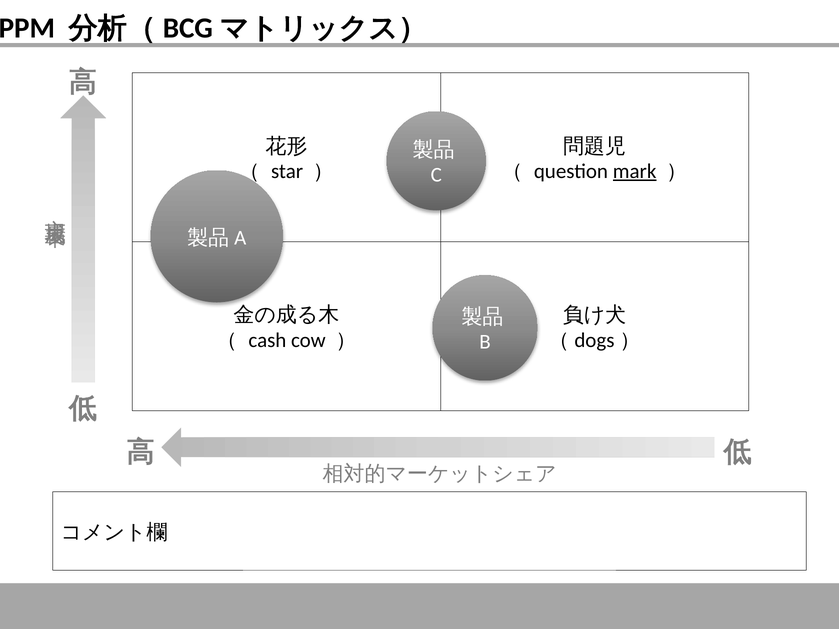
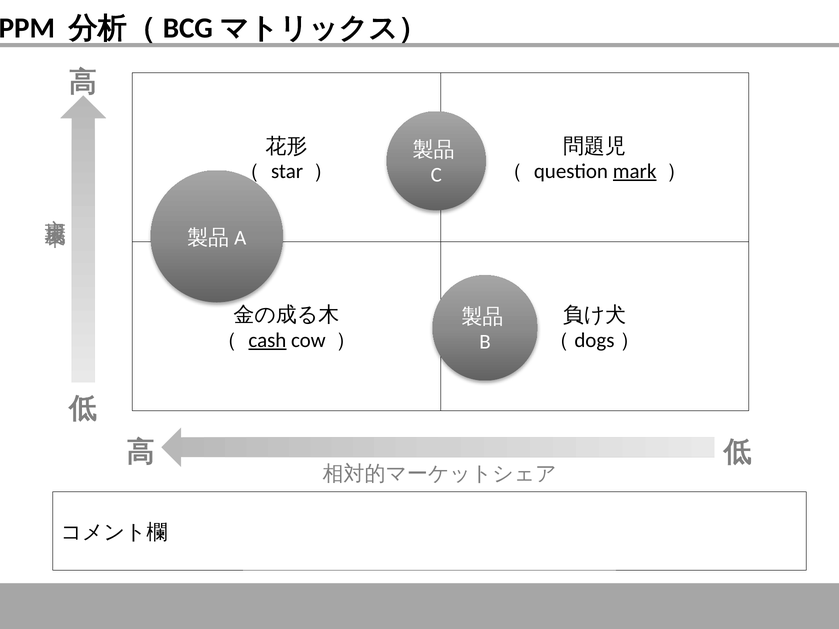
cash underline: none -> present (267, 340)
